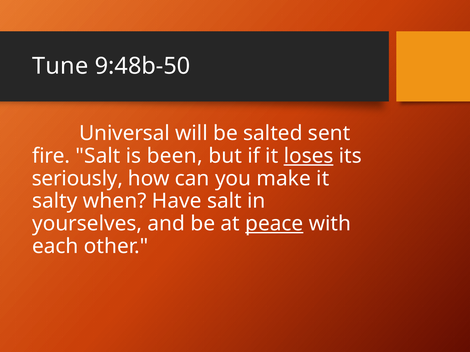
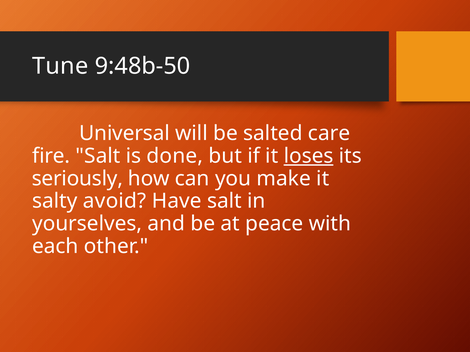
sent: sent -> care (329, 134)
been: been -> done (175, 156)
when: when -> avoid (115, 201)
peace underline: present -> none (274, 224)
